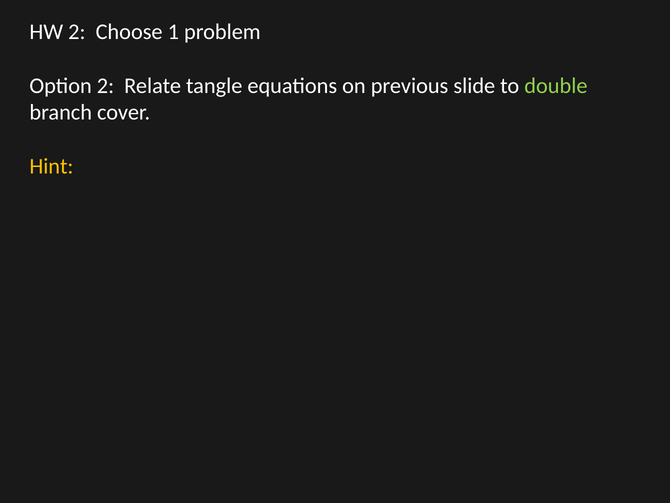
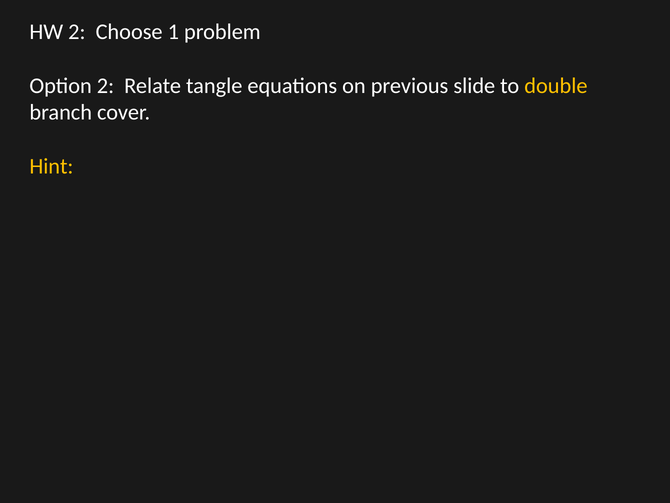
double colour: light green -> yellow (556, 86)
